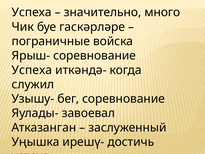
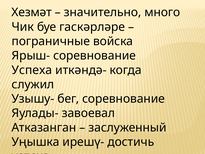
Успеха: Успеха -> Хезмәт (32, 12)
